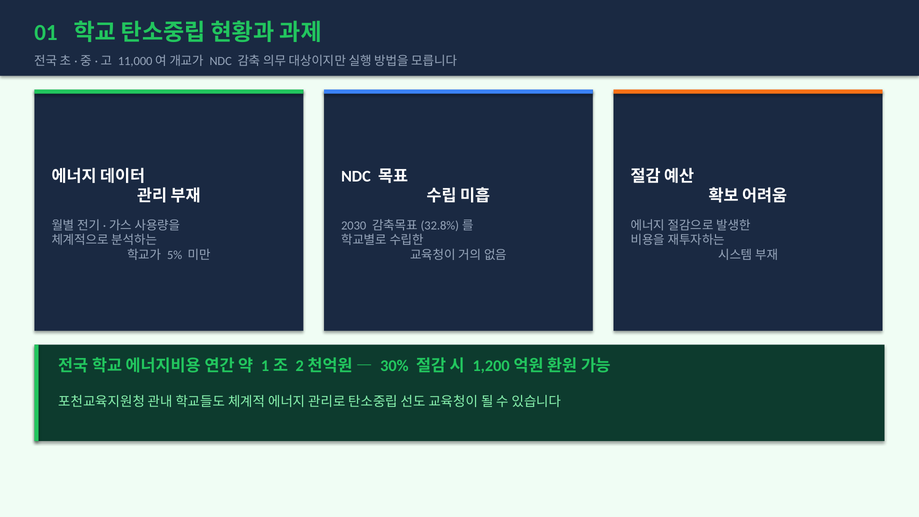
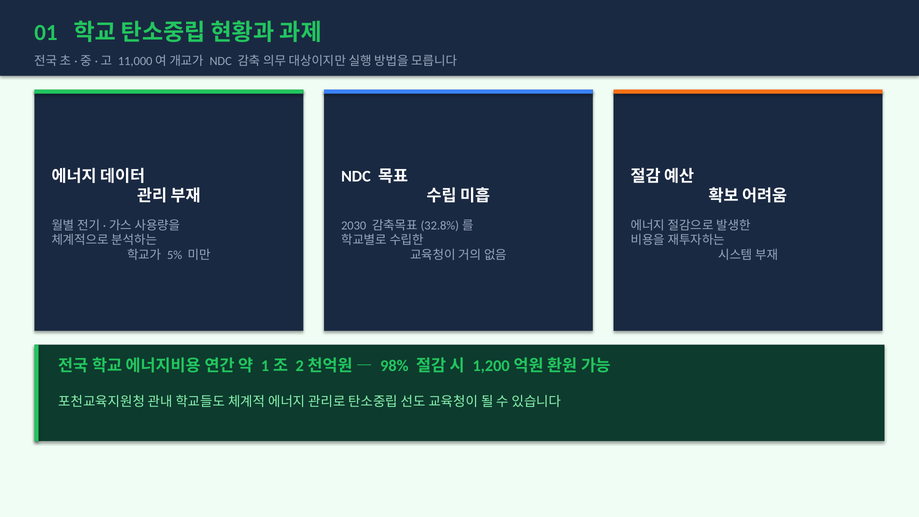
30%: 30% -> 98% (394, 366)
